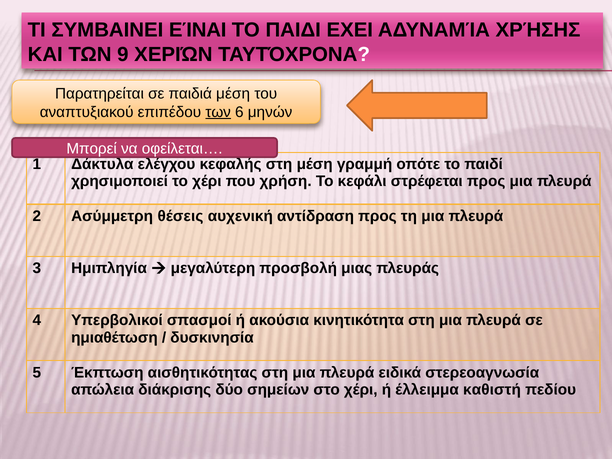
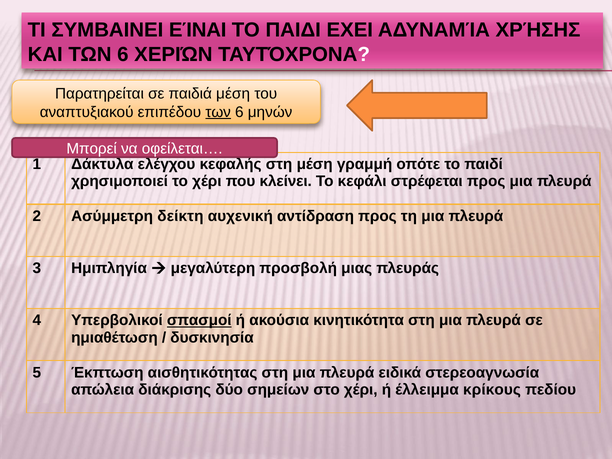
ΚΑΙ ΤΩΝ 9: 9 -> 6 (123, 54)
χρήση: χρήση -> κλείνει (286, 181)
θέσεις: θέσεις -> δείκτη (180, 216)
σπασμοί underline: none -> present (199, 320)
καθιστή: καθιστή -> κρίκους (492, 390)
